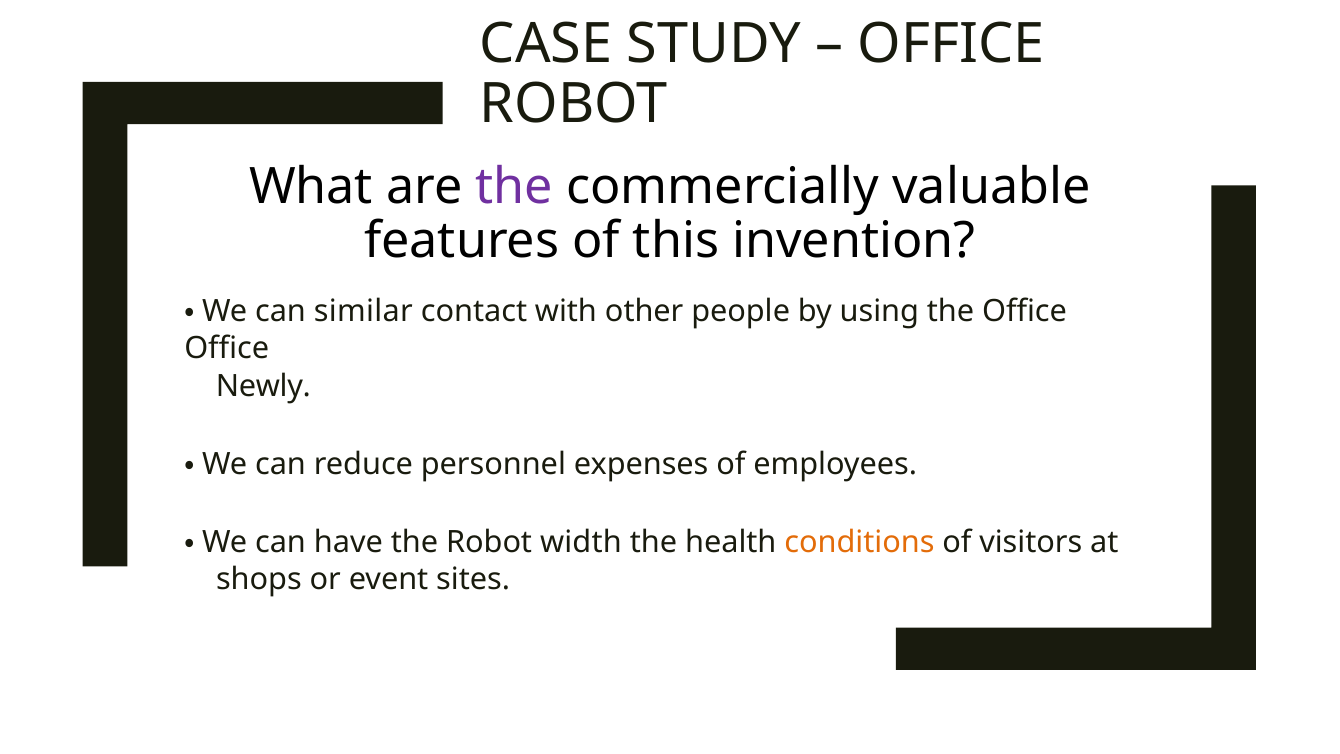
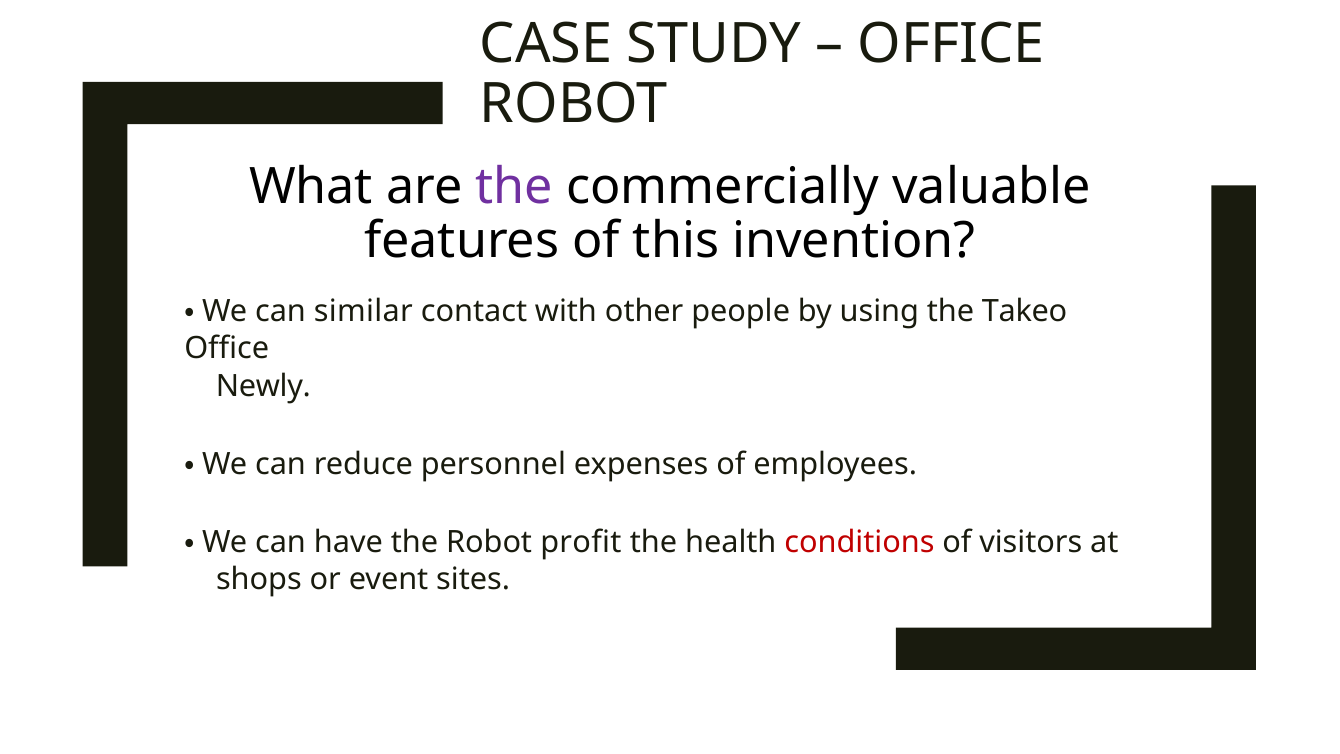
the Office: Office -> Takeo (1025, 312)
width: width -> profit (581, 543)
conditions colour: orange -> red (859, 543)
